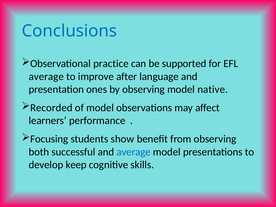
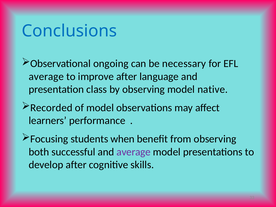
practice: practice -> ongoing (111, 64)
supported: supported -> necessary (184, 64)
ones: ones -> class (97, 89)
show: show -> when (123, 139)
average colour: blue -> purple (134, 152)
develop keep: keep -> after (76, 165)
